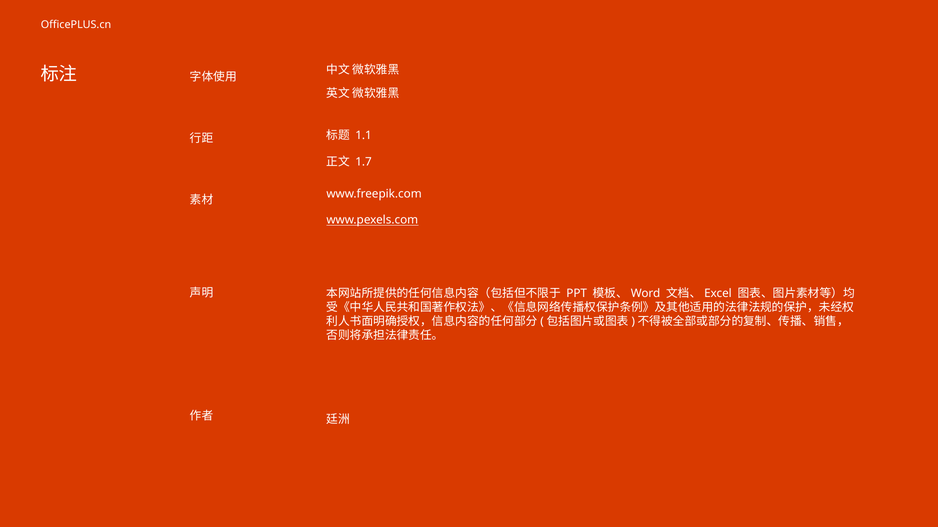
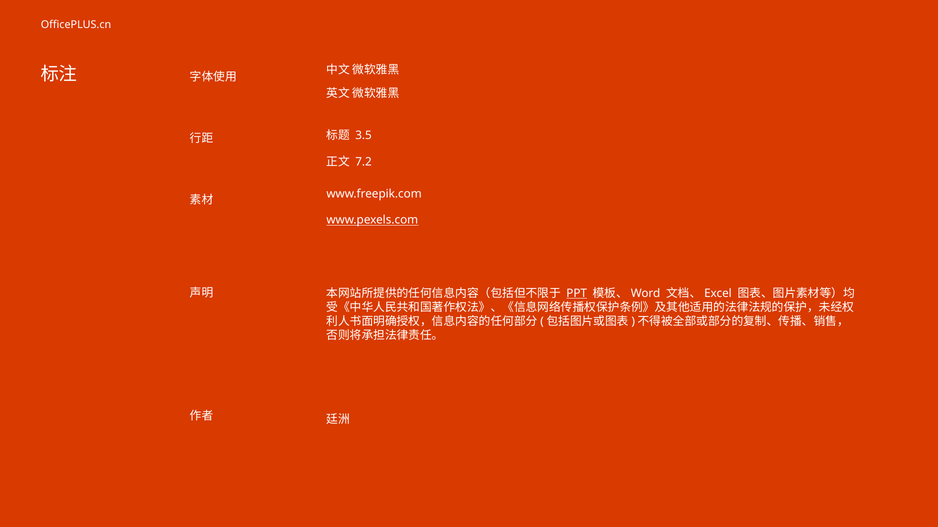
1.1: 1.1 -> 3.5 (364, 136)
1.7: 1.7 -> 7.2 (364, 162)
PPT underline: none -> present (577, 294)
